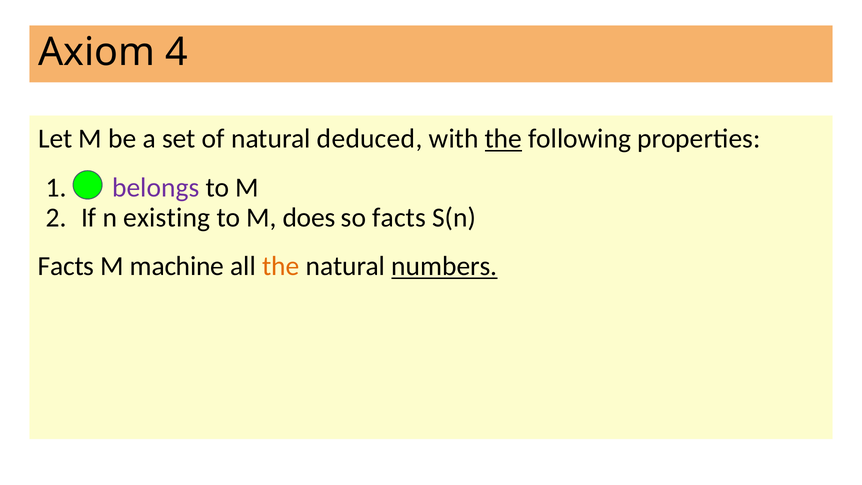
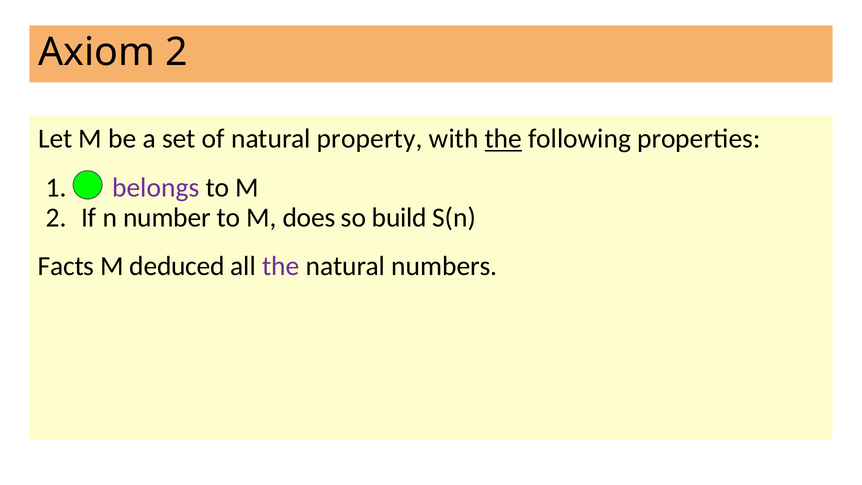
Axiom 4: 4 -> 2 (177, 52)
deduced: deduced -> property (370, 139)
existing: existing -> number (167, 217)
so facts: facts -> build (399, 217)
machine: machine -> deduced (177, 266)
the colour: orange -> purple (281, 266)
numbers underline: present -> none (444, 266)
